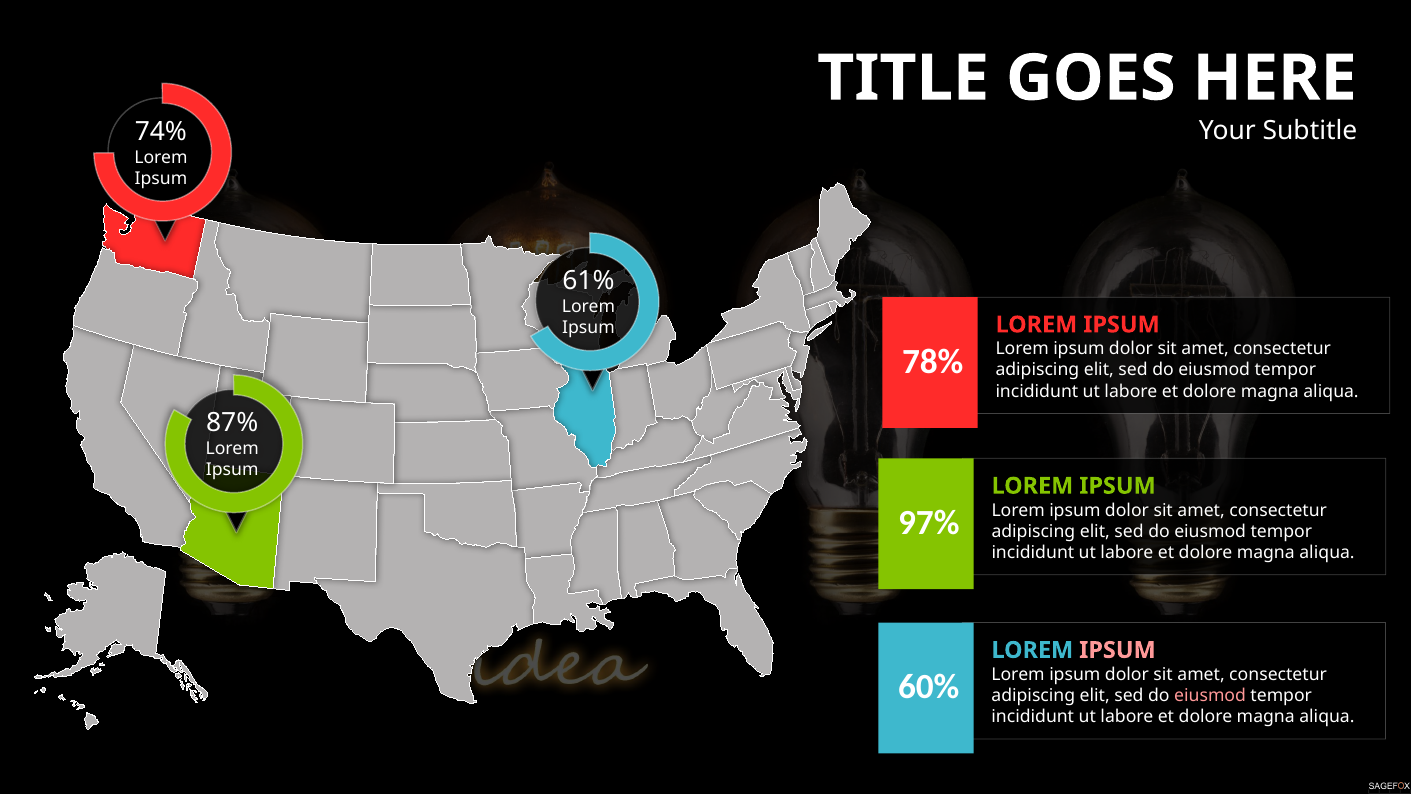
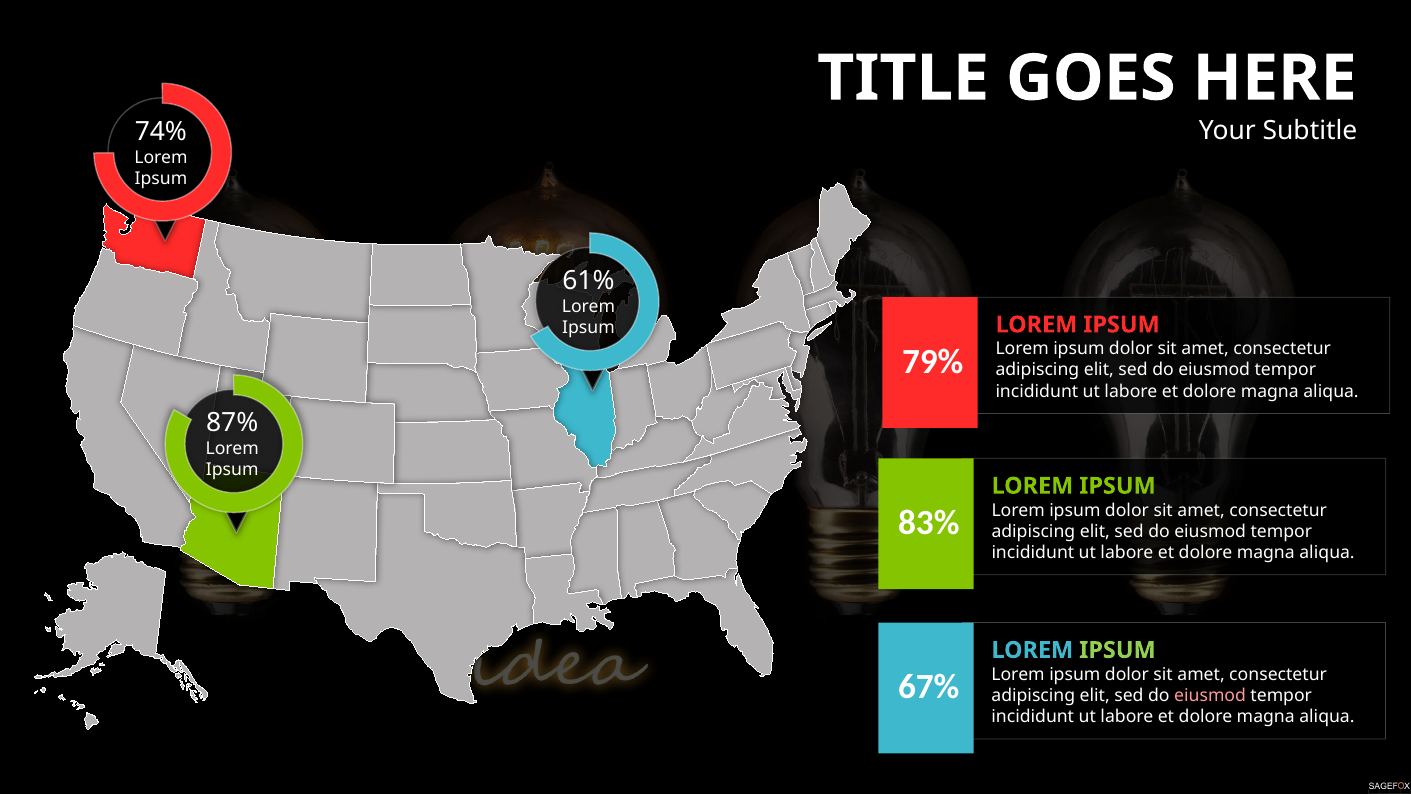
78%: 78% -> 79% (933, 361)
97%: 97% -> 83% (929, 522)
IPSUM colour: pink -> light green (1117, 650)
60%: 60% -> 67% (929, 687)
